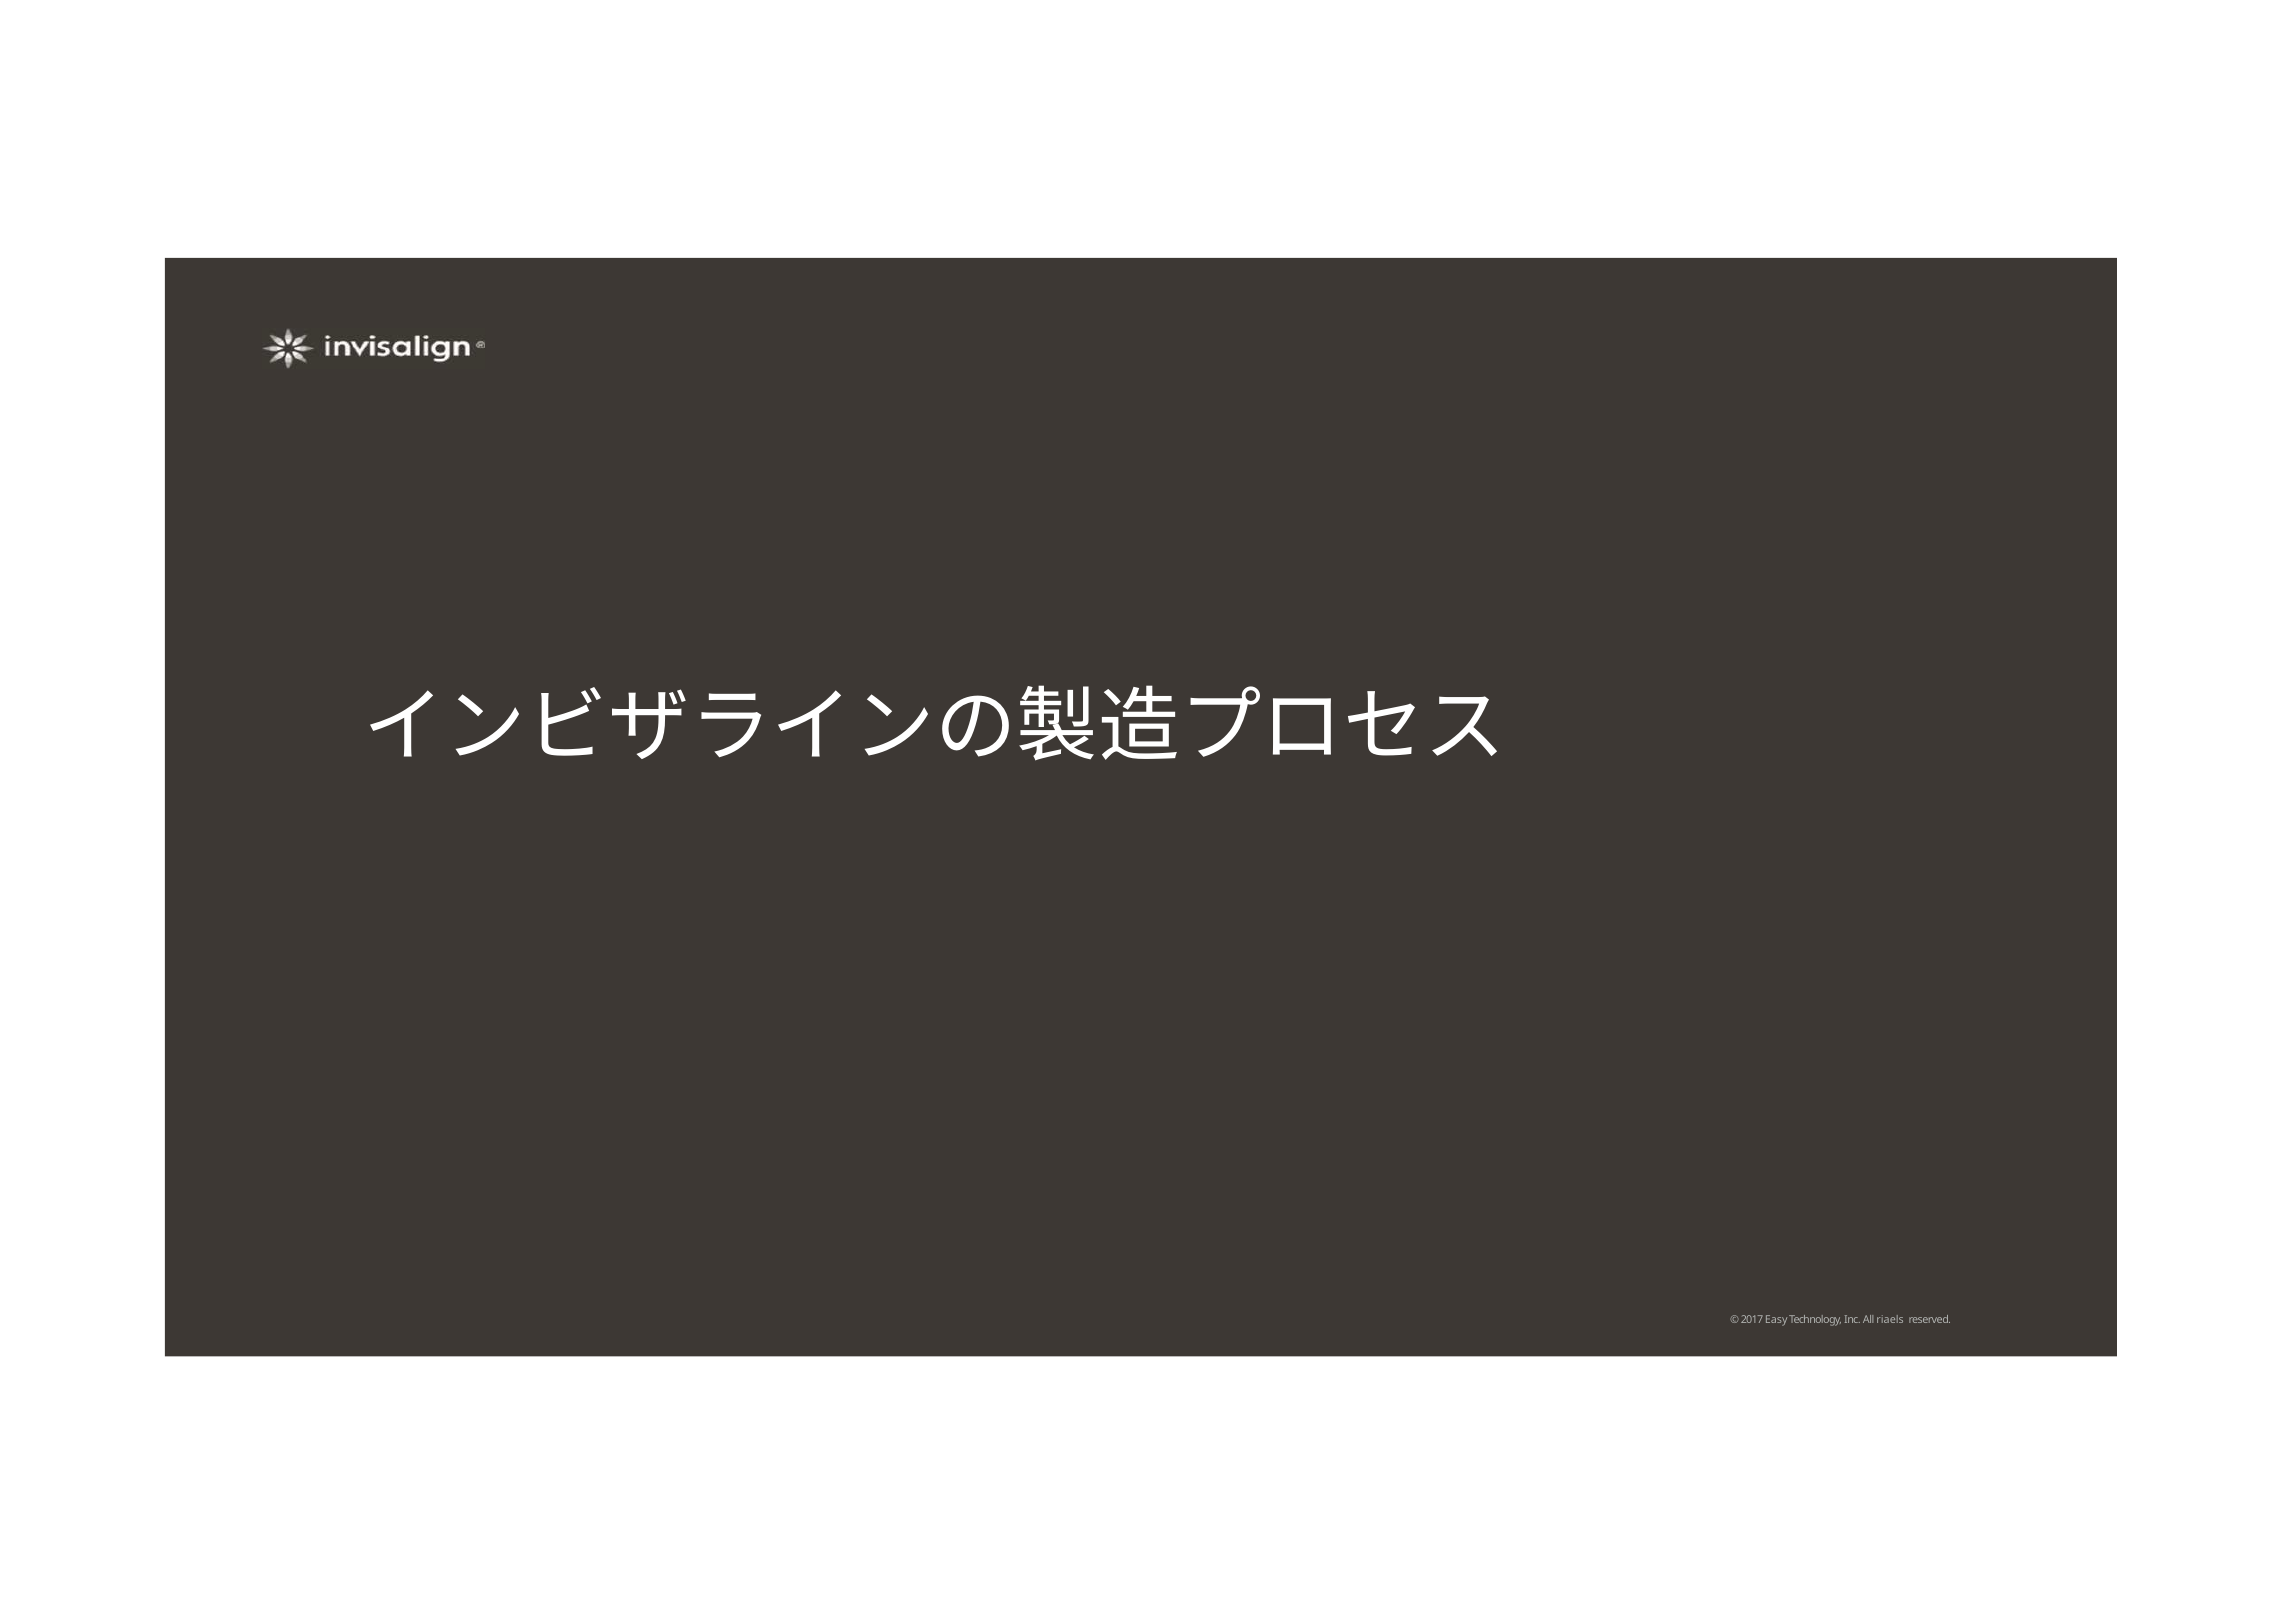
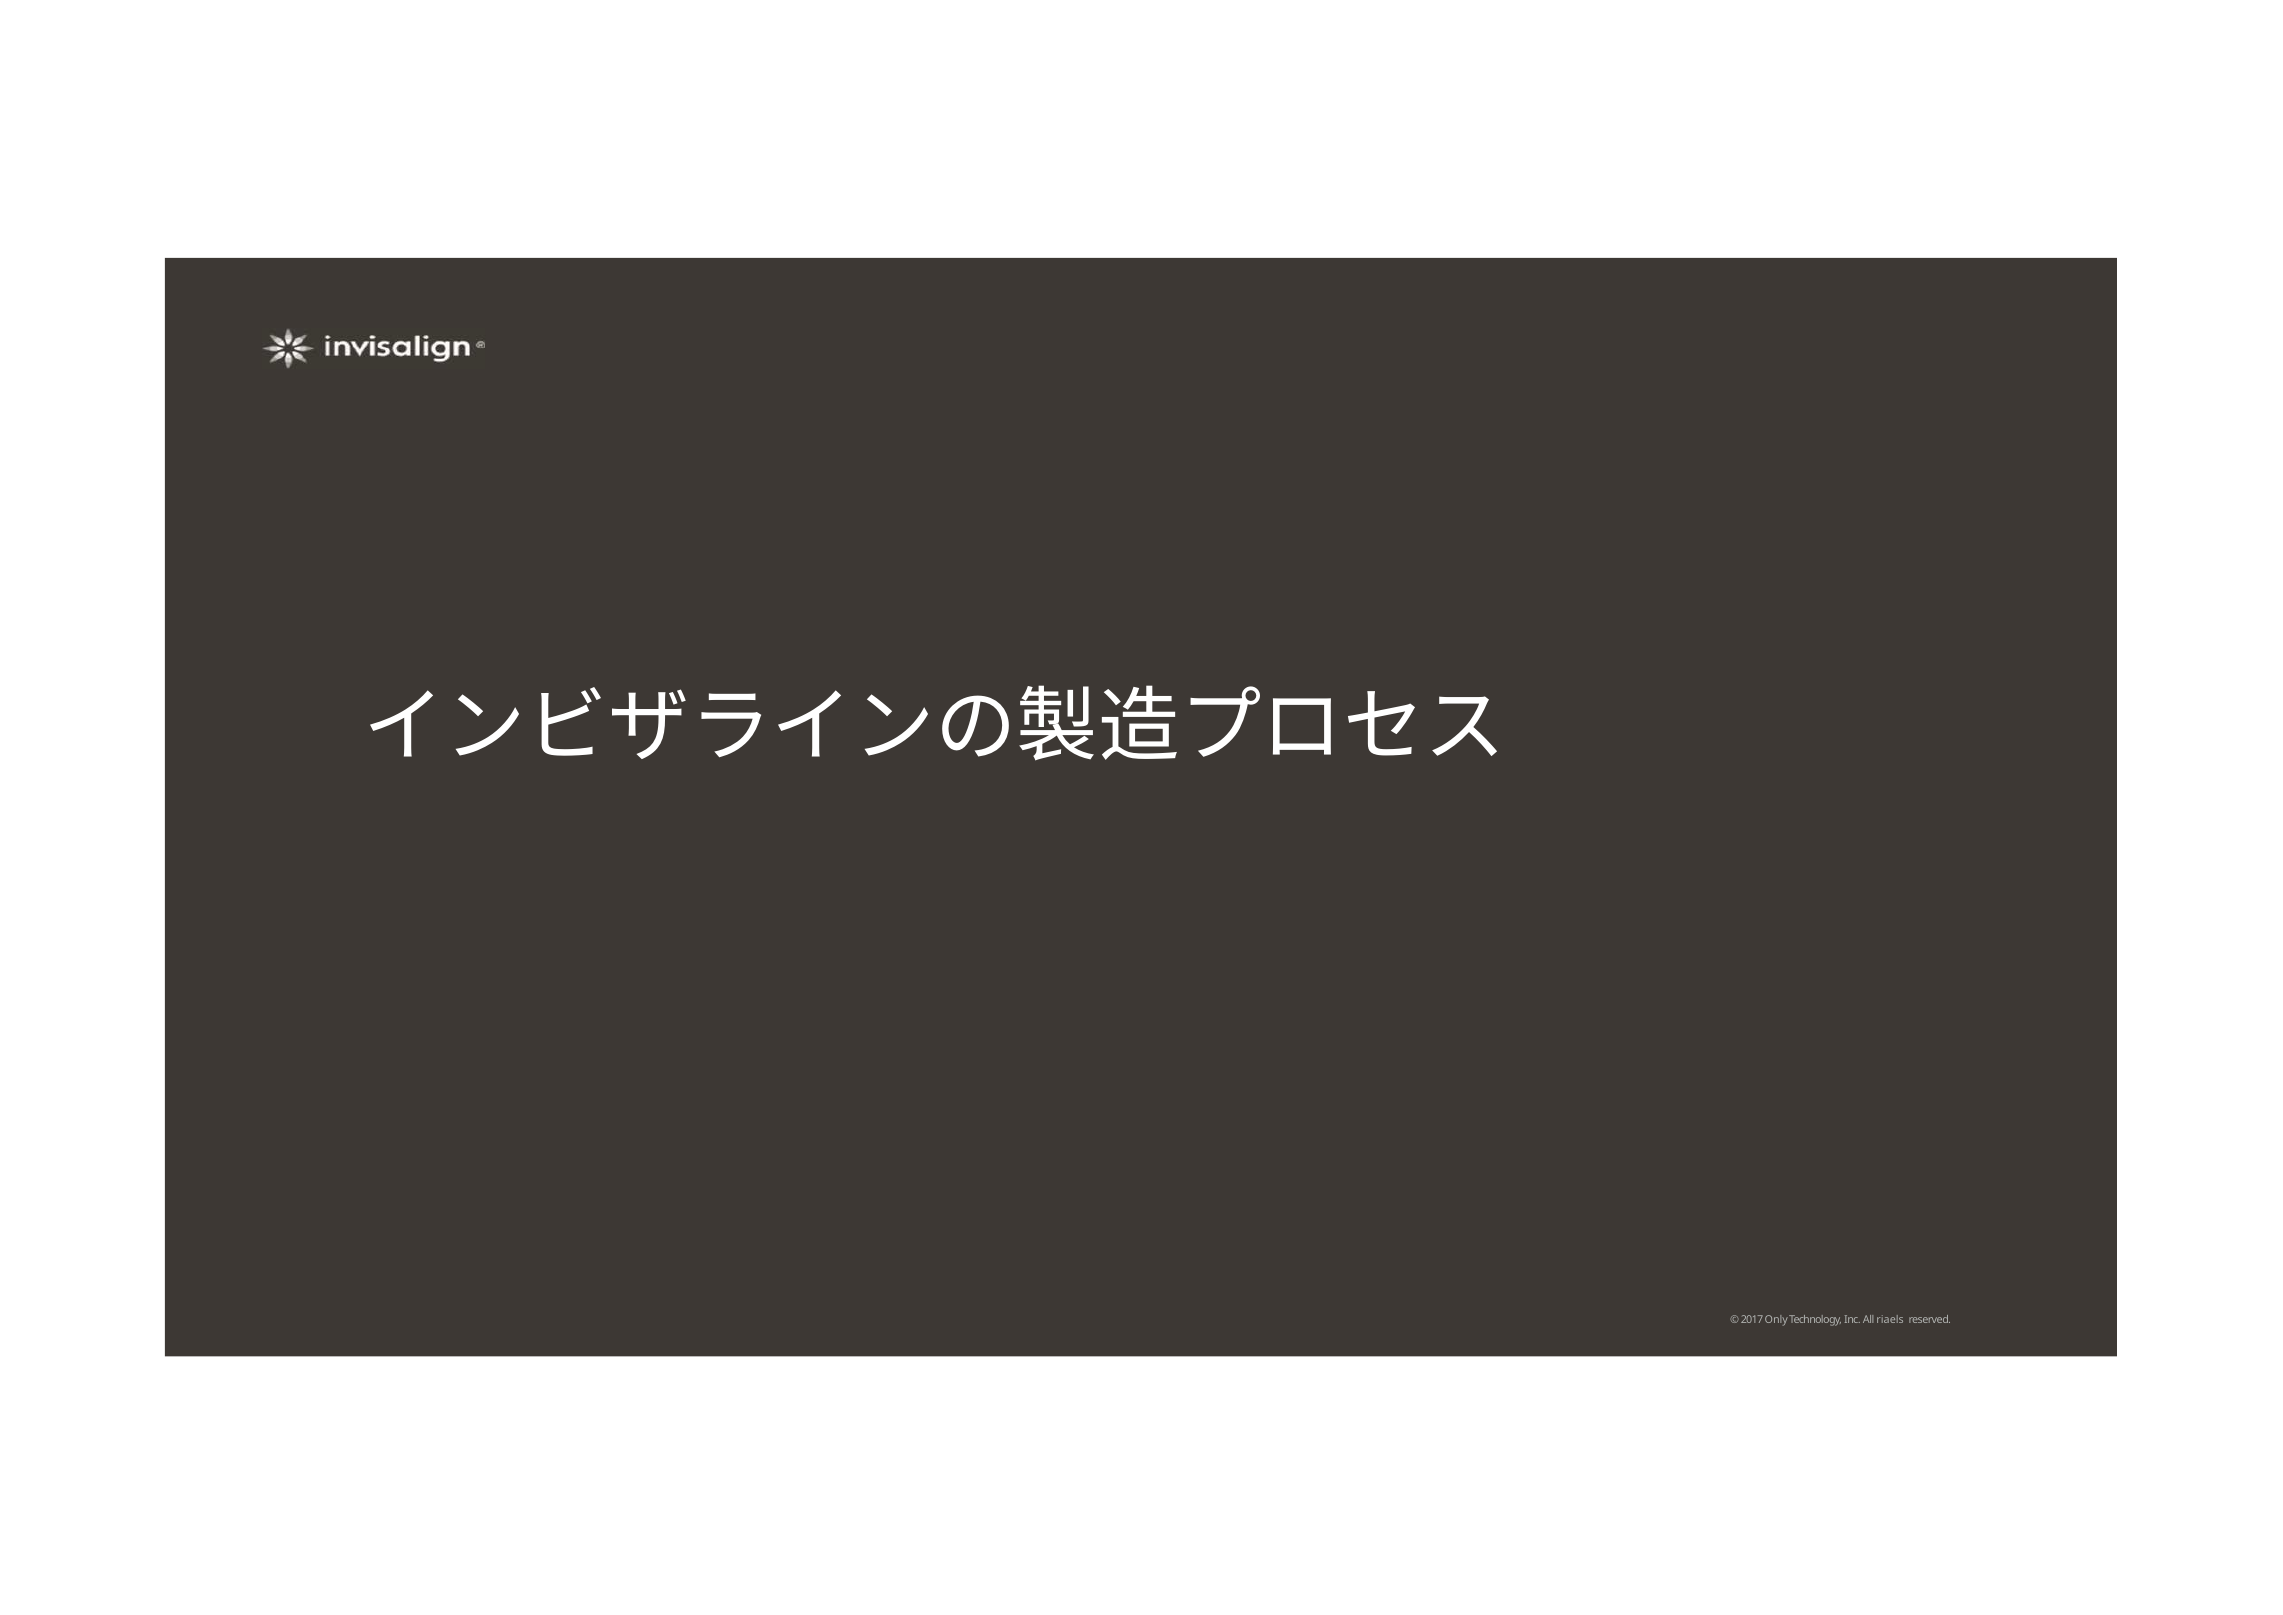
Easy: Easy -> Only (1776, 1320)
